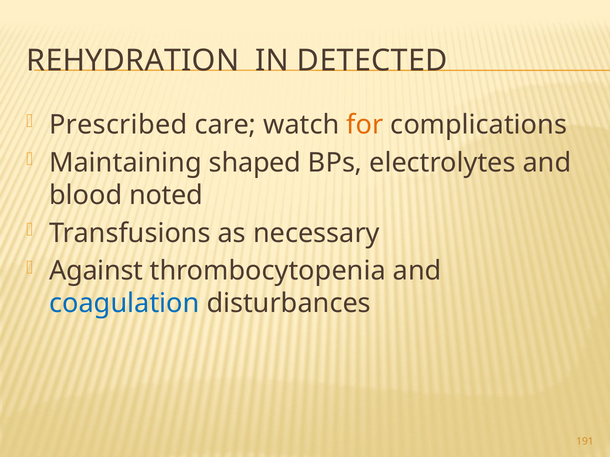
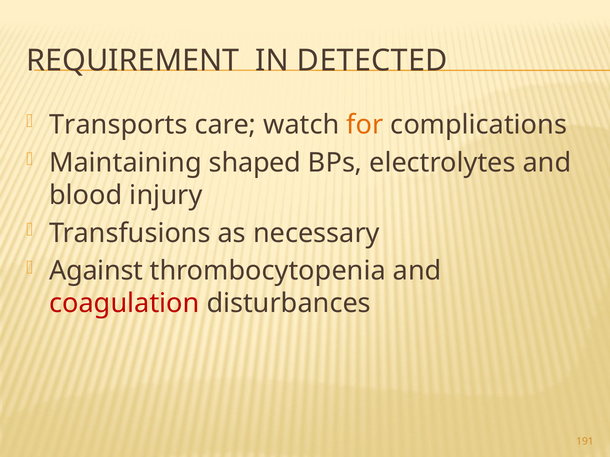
REHYDRATION: REHYDRATION -> REQUIREMENT (133, 61)
Prescribed: Prescribed -> Transports (118, 125)
noted: noted -> injury (166, 195)
coagulation colour: blue -> red (124, 304)
